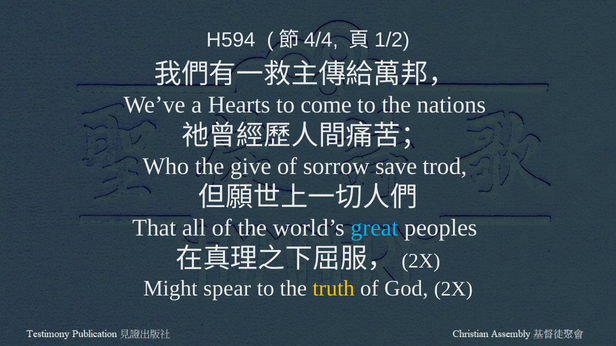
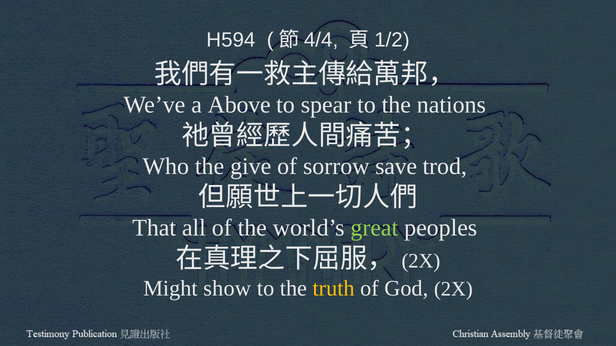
Hearts: Hearts -> Above (239, 105)
come: come -> spear (326, 105)
great colour: light blue -> light green (374, 228)
spear: spear -> show (227, 289)
